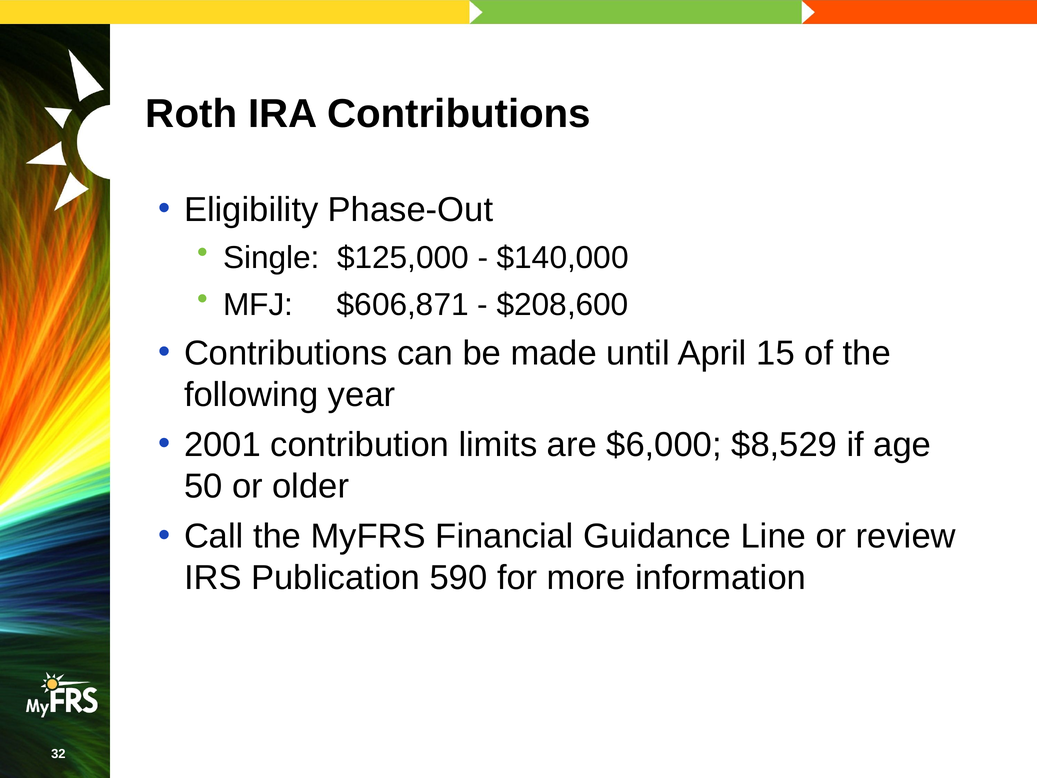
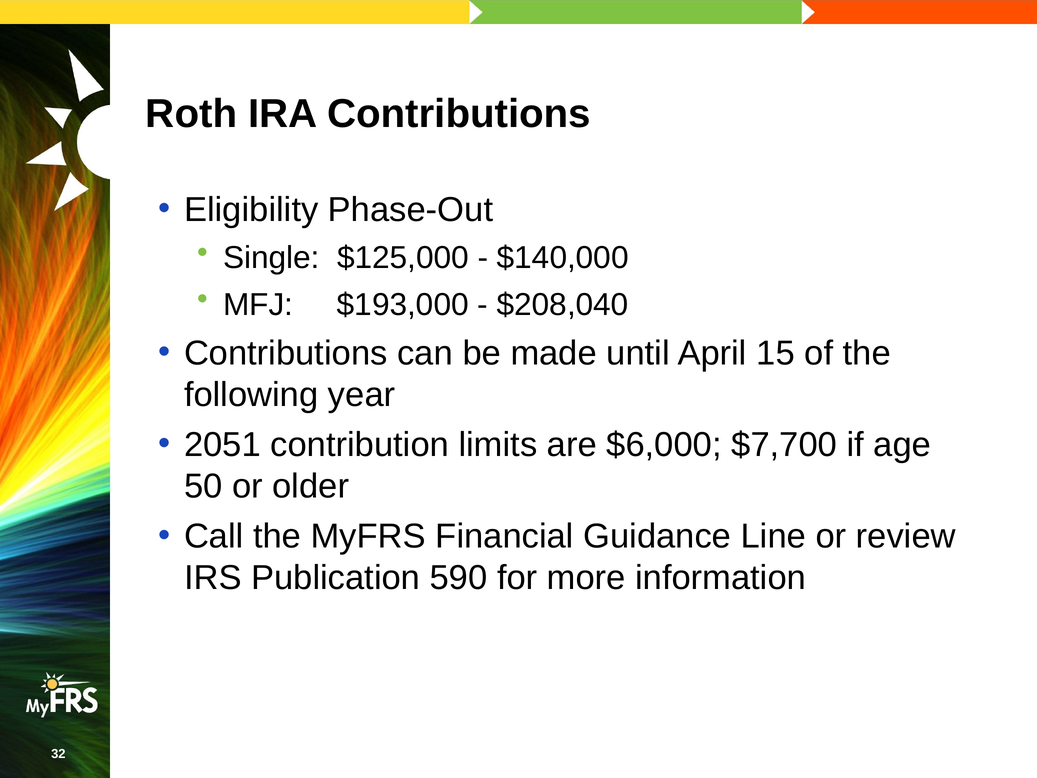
$606,871: $606,871 -> $193,000 (403, 305)
$208,600: $208,600 -> $208,040 (563, 305)
2001: 2001 -> 2051 (222, 445)
$8,529: $8,529 -> $7,700 (784, 445)
